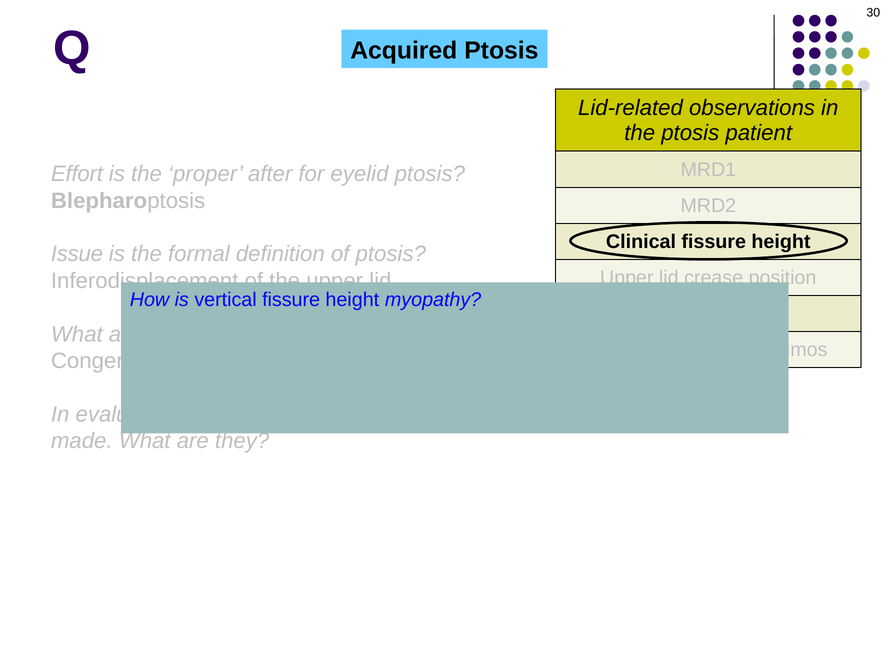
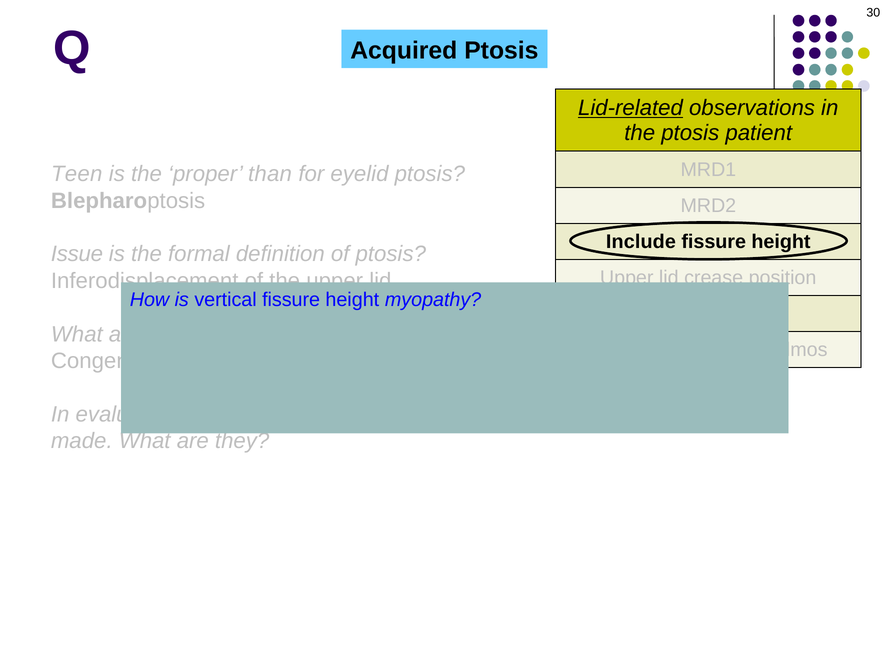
Lid-related underline: none -> present (631, 108)
Effort: Effort -> Teen (77, 174)
after: after -> than (270, 174)
Clinical: Clinical -> Include (641, 242)
